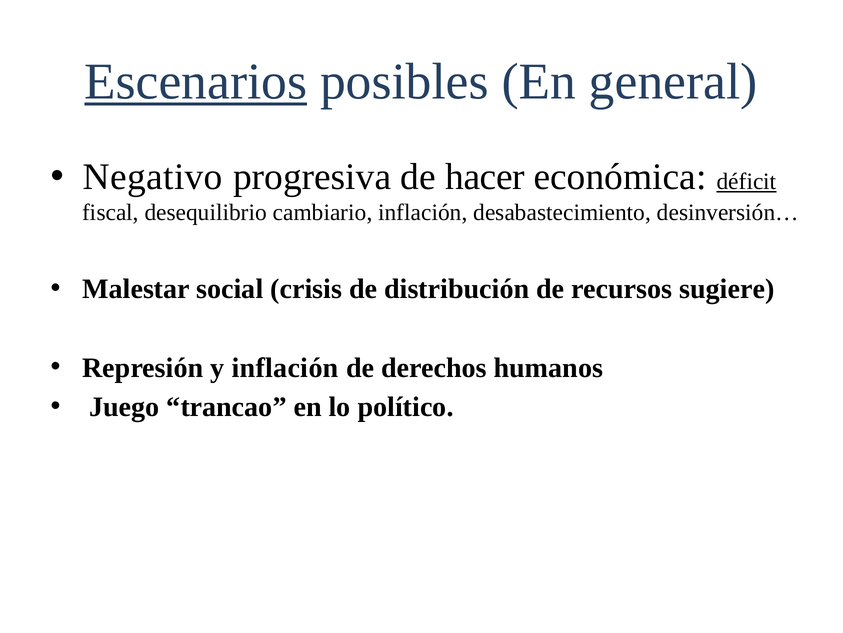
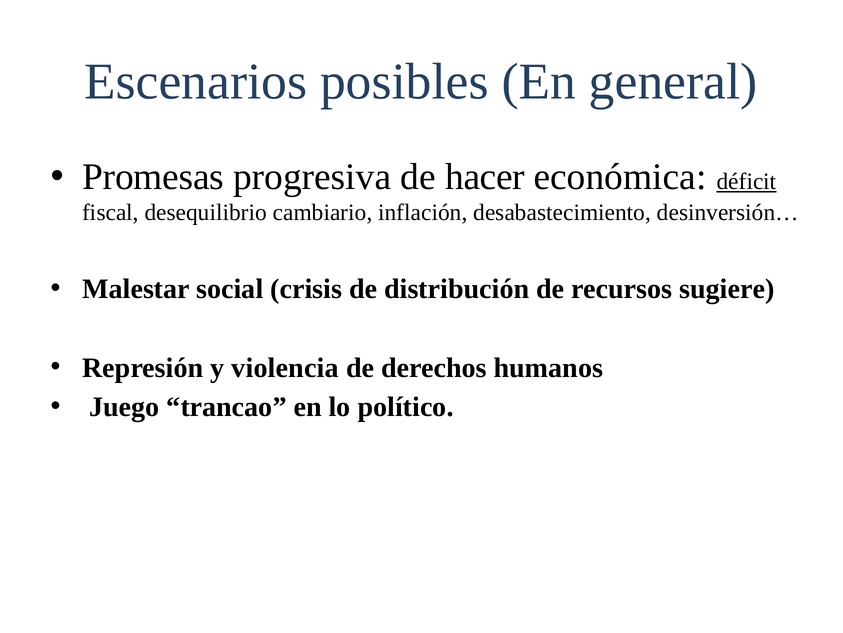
Escenarios underline: present -> none (196, 82)
Negativo: Negativo -> Promesas (153, 177)
y inflación: inflación -> violencia (285, 367)
